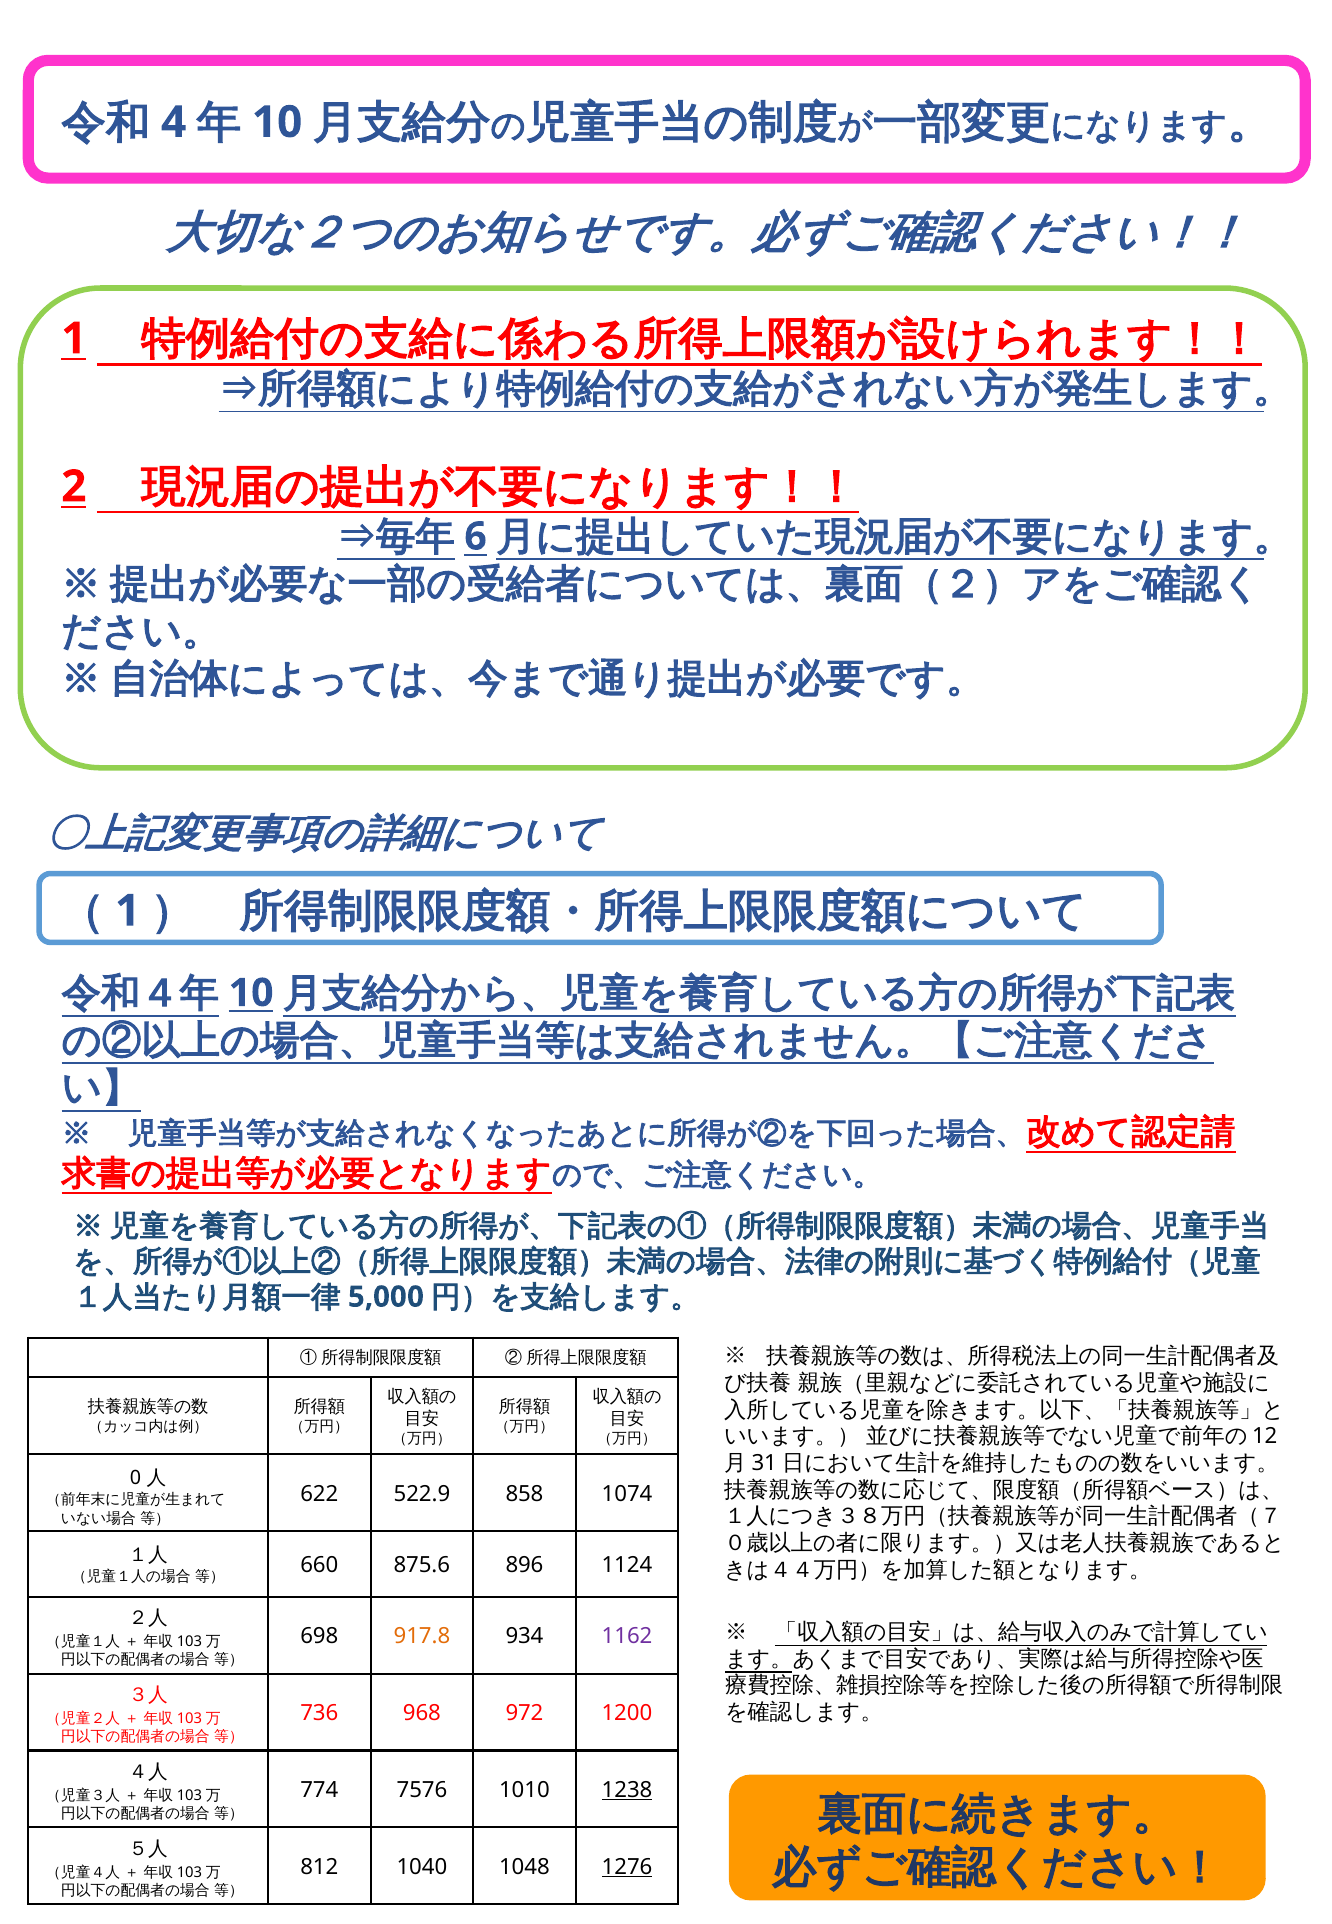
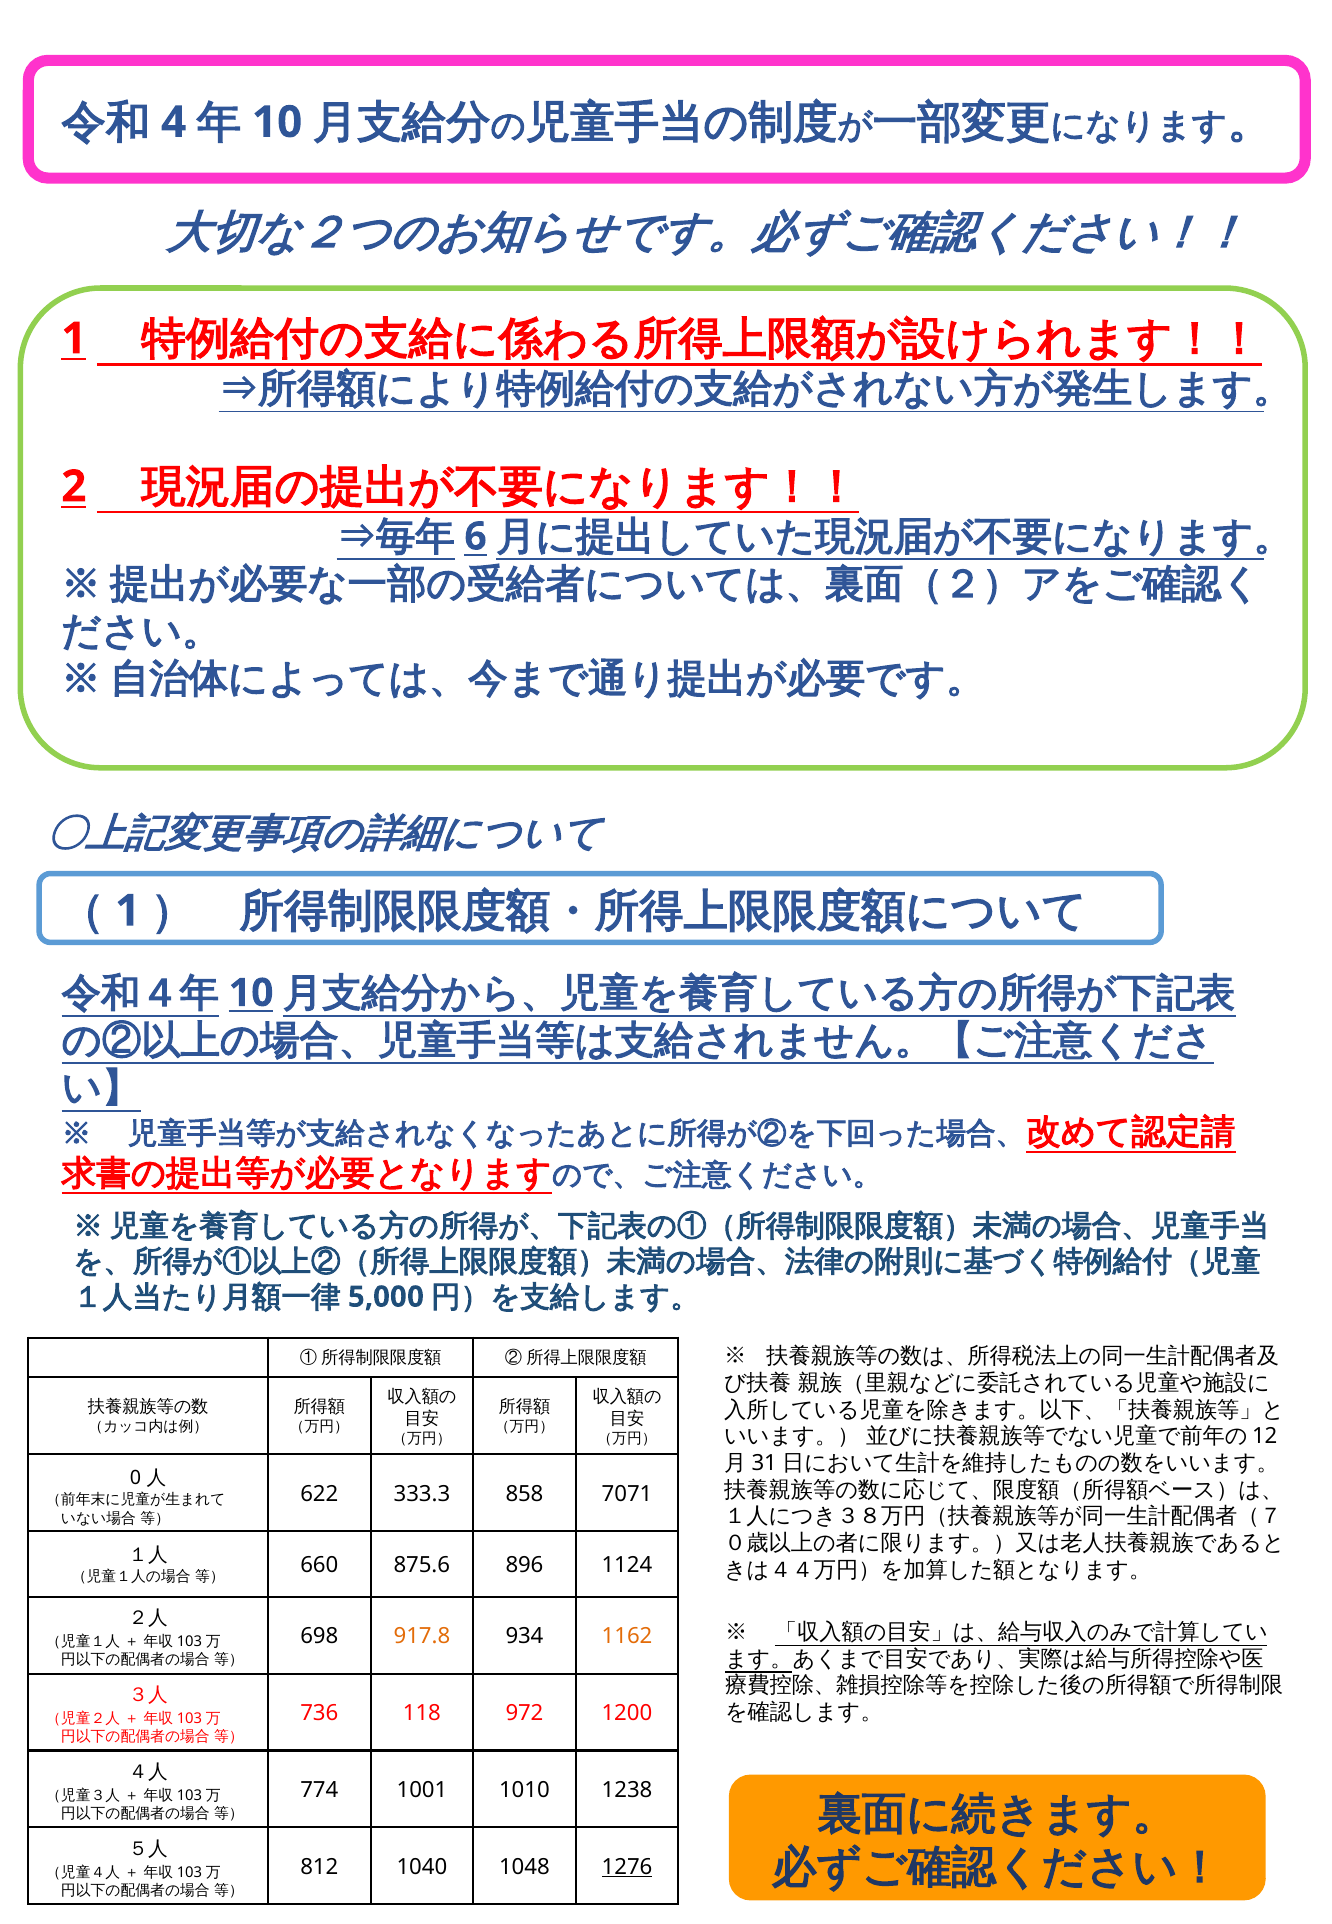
522.9: 522.9 -> 333.3 (422, 1494)
1074: 1074 -> 7071 (627, 1494)
1162 colour: purple -> orange (627, 1636)
968: 968 -> 118 (422, 1713)
7576: 7576 -> 1001 (422, 1790)
1238 underline: present -> none (627, 1790)
